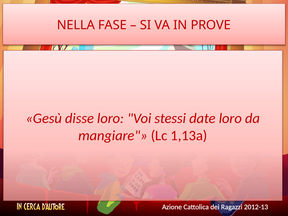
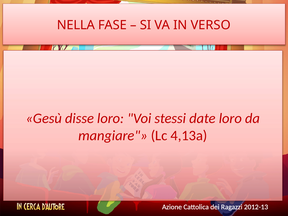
PROVE: PROVE -> VERSO (211, 25)
1,13a: 1,13a -> 4,13a (189, 136)
